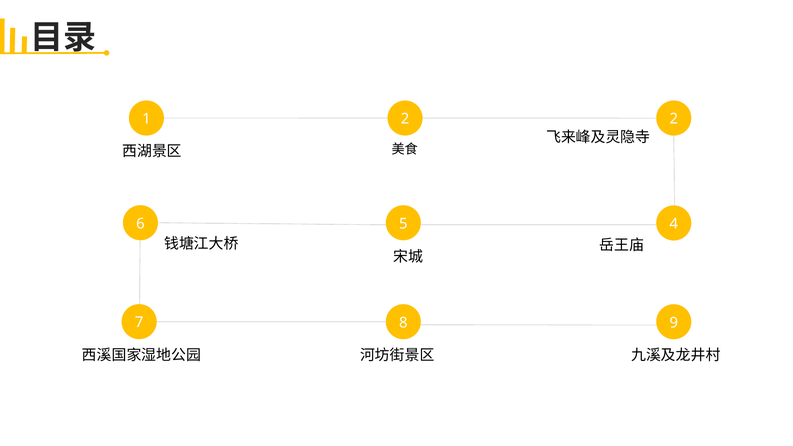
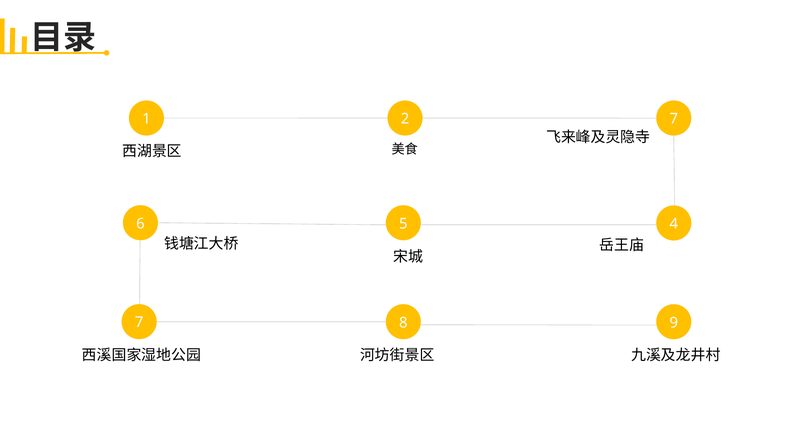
2 2: 2 -> 7 (674, 119)
